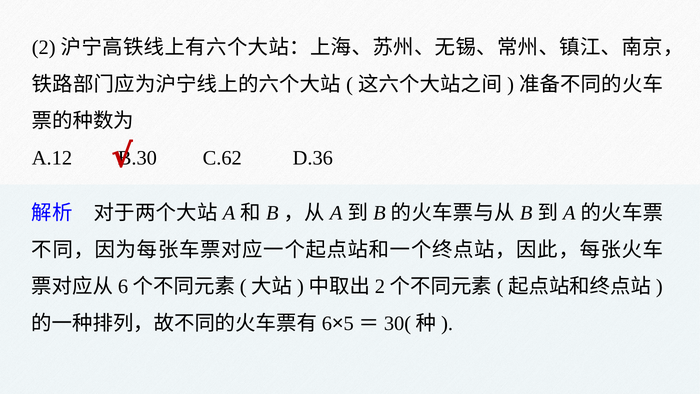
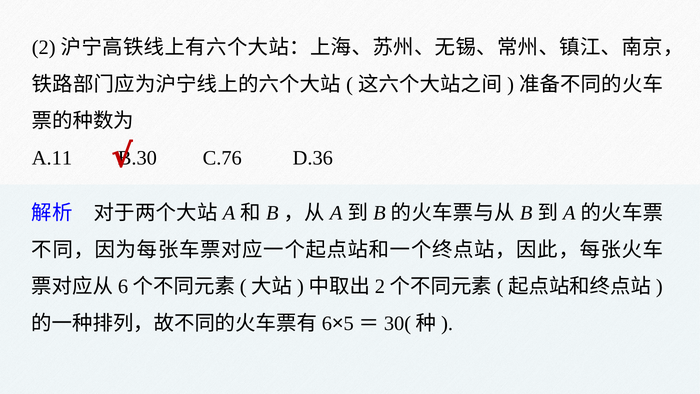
A.12: A.12 -> A.11 (52, 158)
C.62: C.62 -> C.76 (222, 158)
